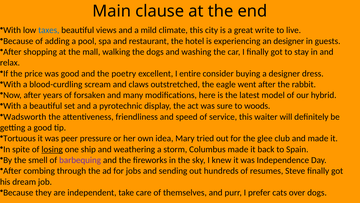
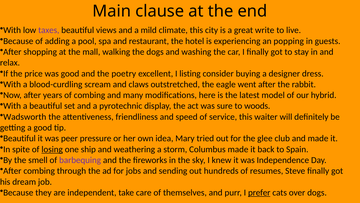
taxes colour: blue -> purple (49, 30)
an designer: designer -> popping (289, 41)
entire: entire -> listing (190, 73)
of forsaken: forsaken -> combing (89, 95)
Tortuous: Tortuous -> Beautiful (19, 138)
prefer underline: none -> present (259, 192)
